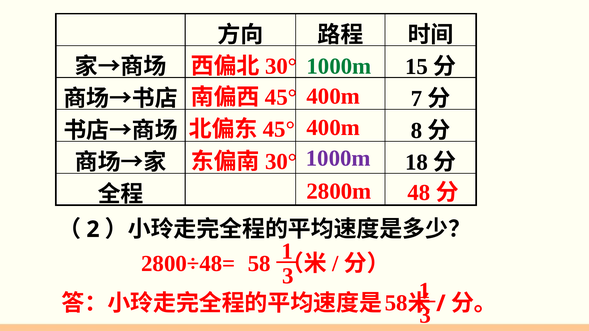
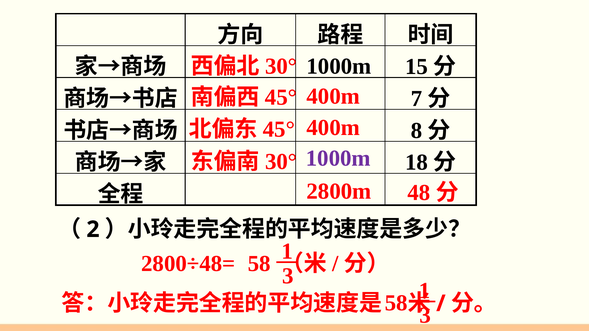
1000m colour: green -> black (339, 66)
